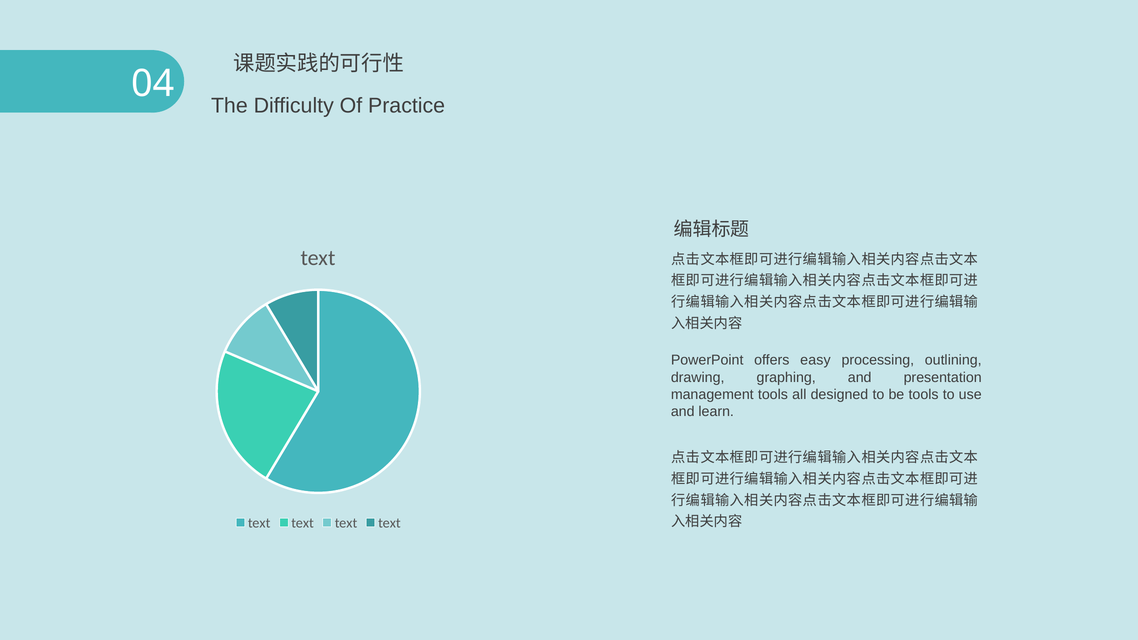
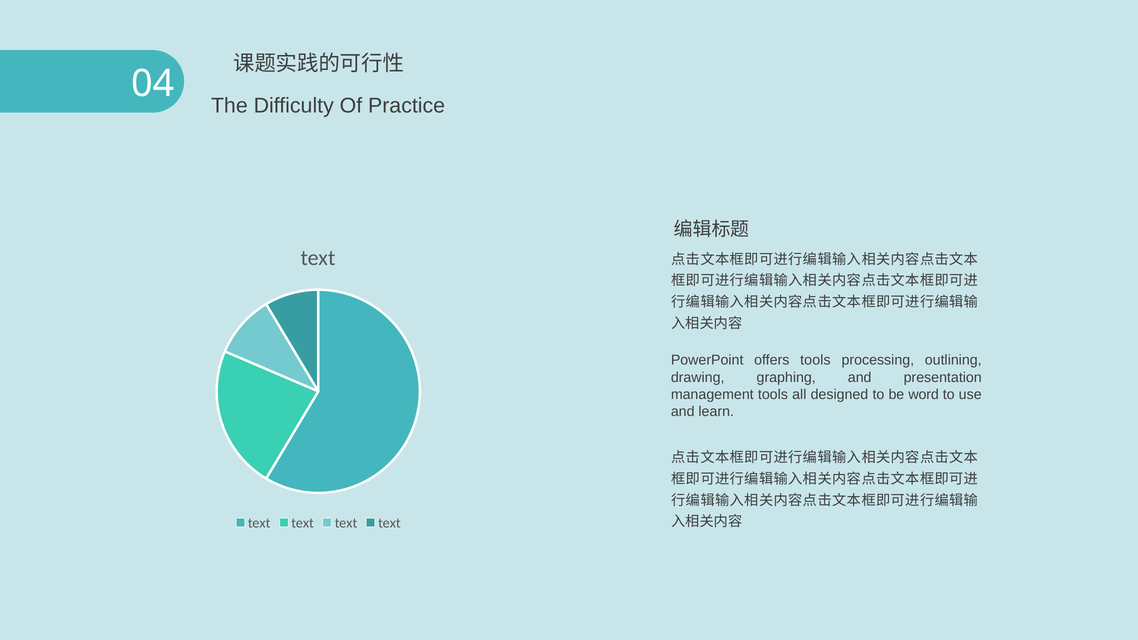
offers easy: easy -> tools (815, 360)
be tools: tools -> word (924, 394)
